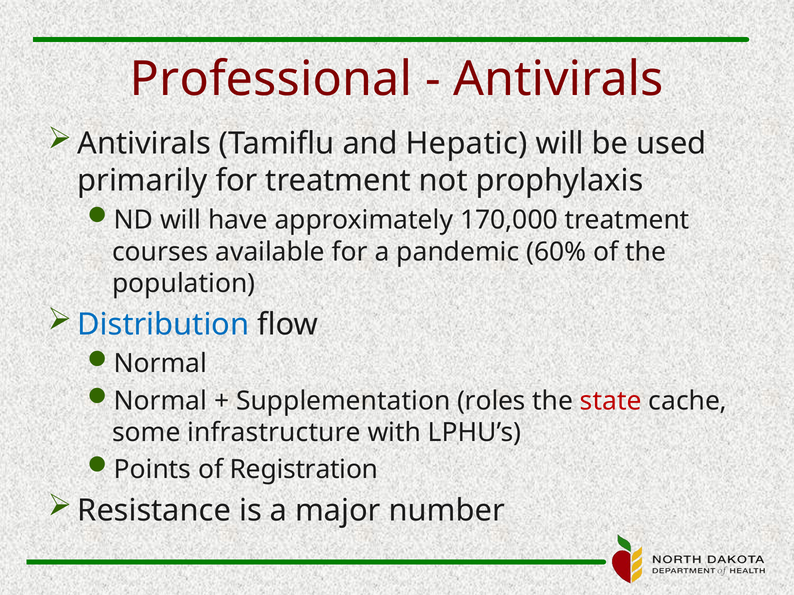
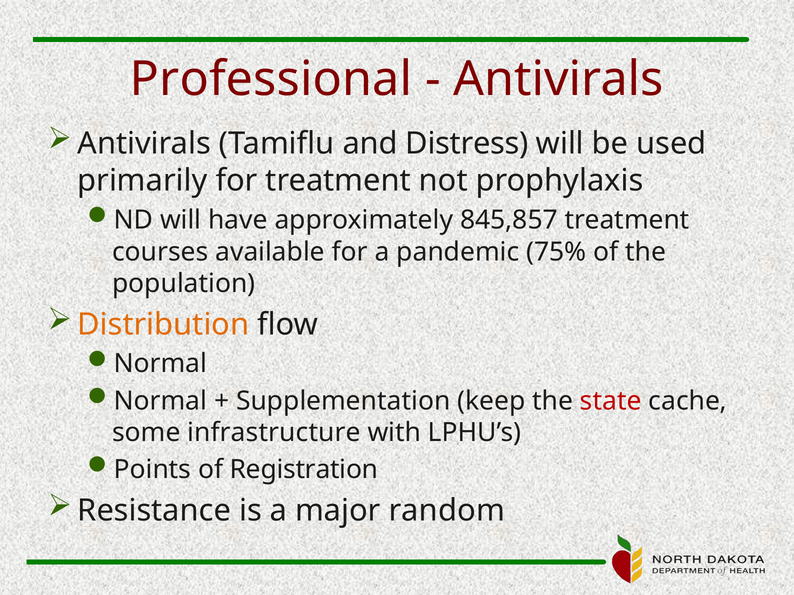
Hepatic: Hepatic -> Distress (467, 144)
170,000: 170,000 -> 845,857 (509, 220)
60%: 60% -> 75% (556, 252)
Distribution colour: blue -> orange (163, 325)
roles: roles -> keep (491, 401)
number: number -> random (447, 511)
